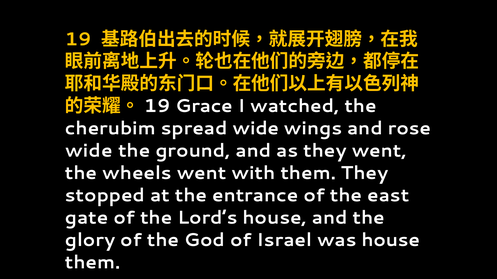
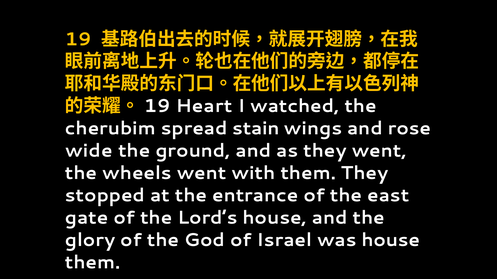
Grace: Grace -> Heart (204, 106)
spread wide: wide -> stain (256, 129)
